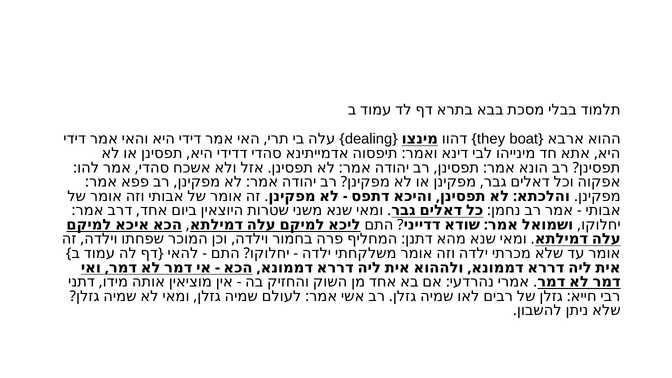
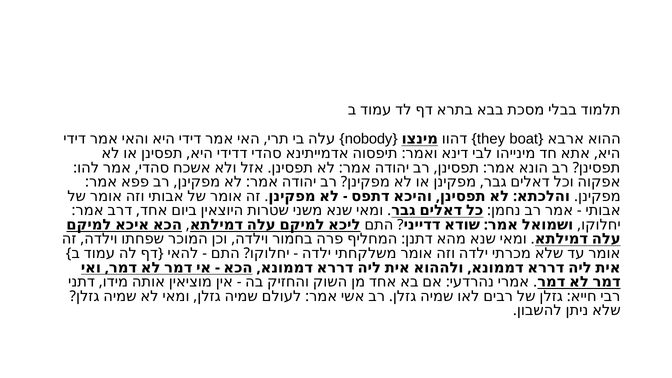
dealing: dealing -> nobody (369, 139)
